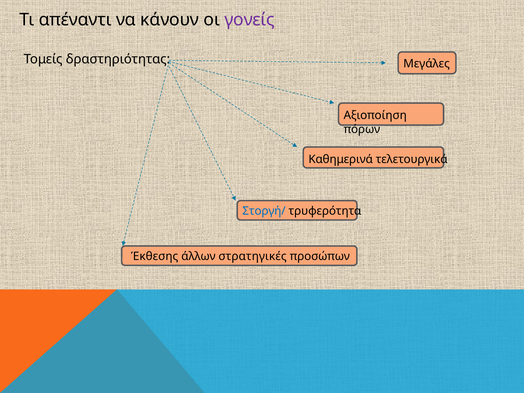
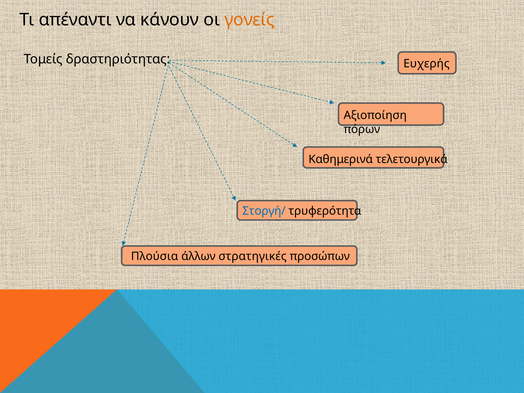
γονείς colour: purple -> orange (250, 20)
Μεγάλες: Μεγάλες -> Ευχερής (426, 64)
Έκθεσης: Έκθεσης -> Πλούσια (155, 256)
